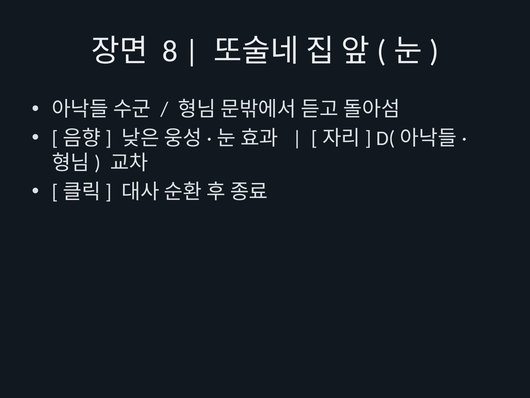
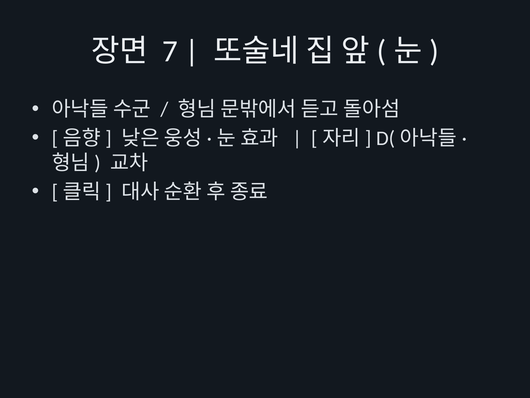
8: 8 -> 7 (170, 51)
